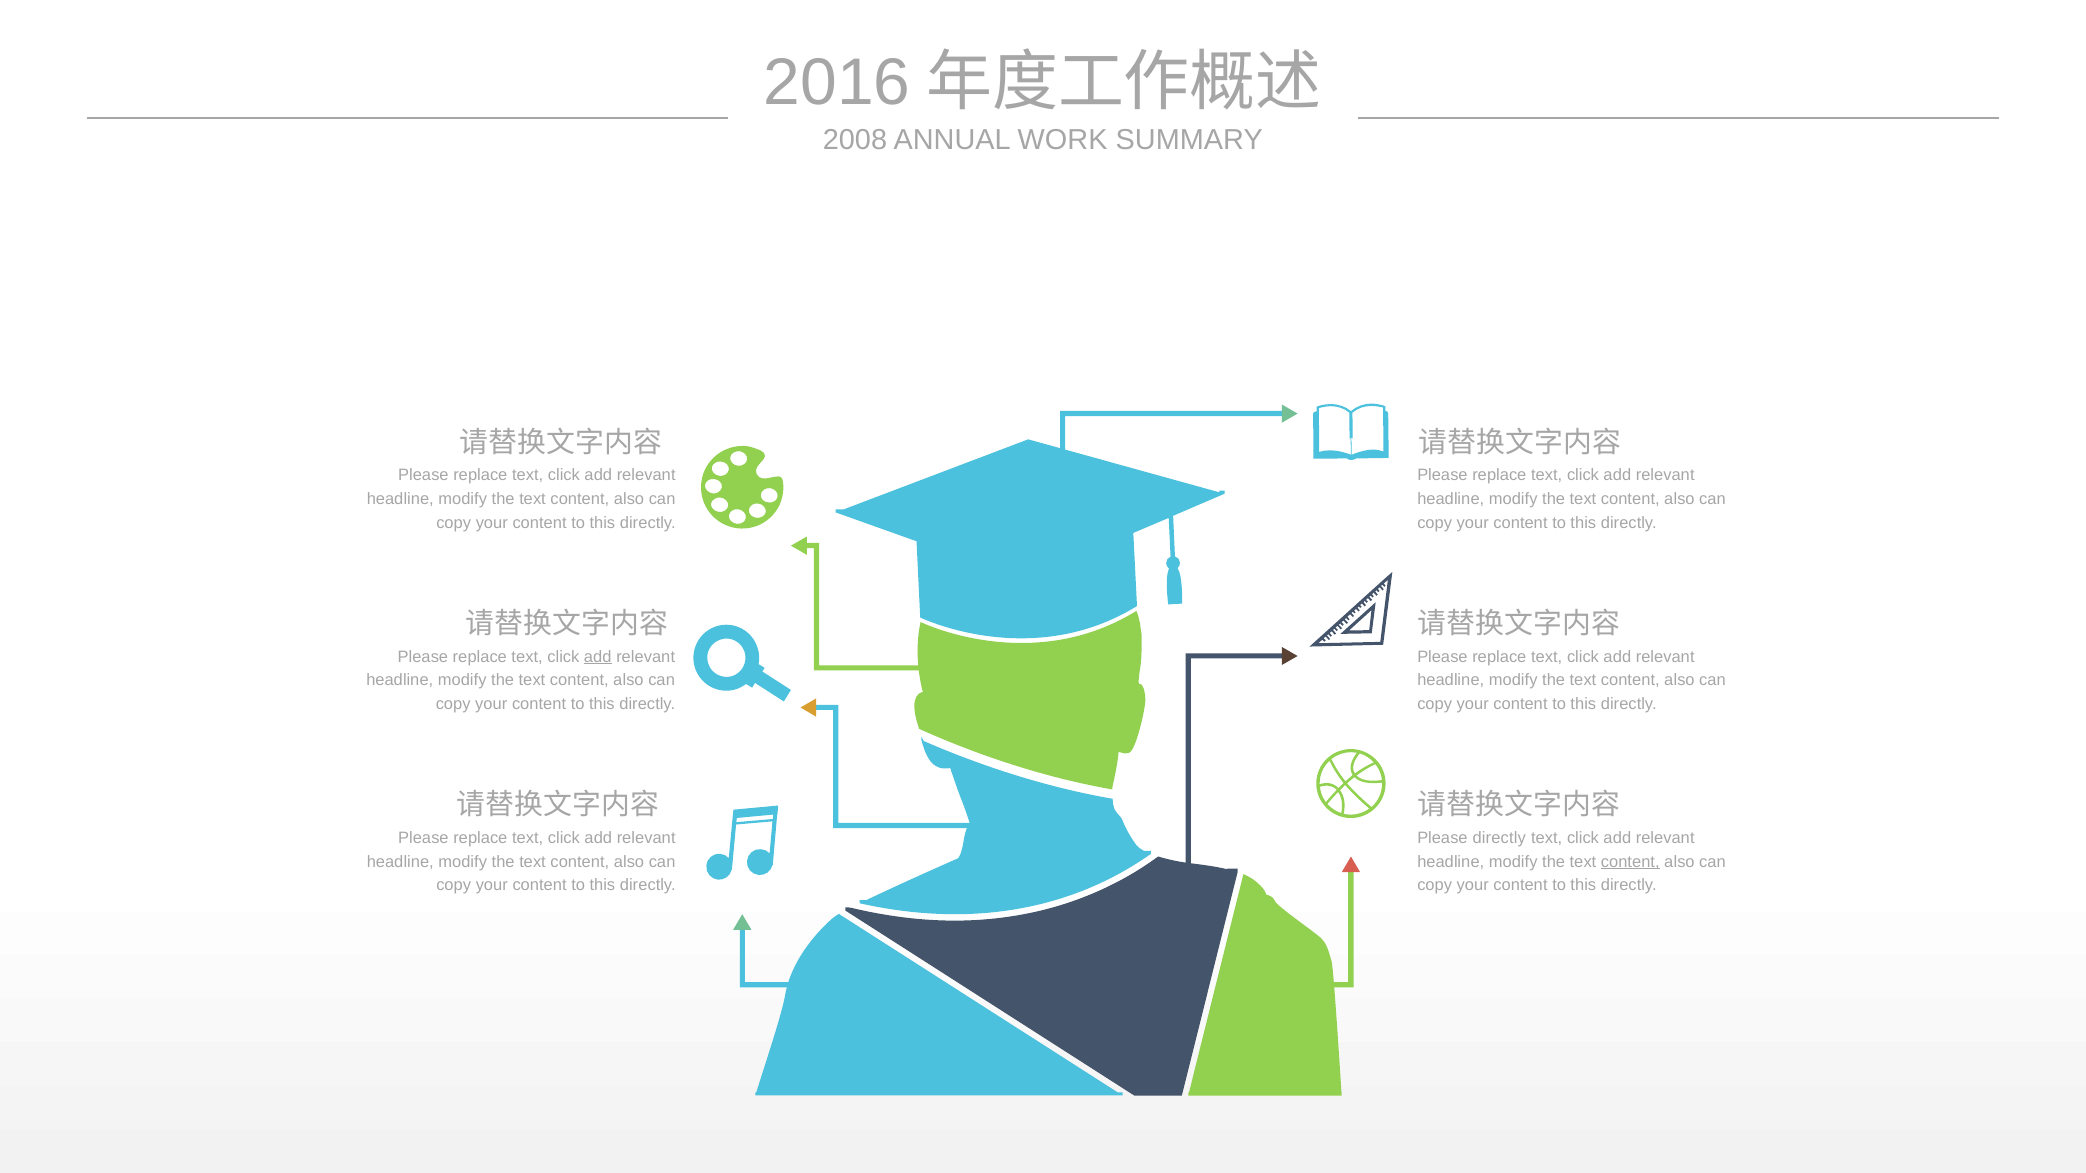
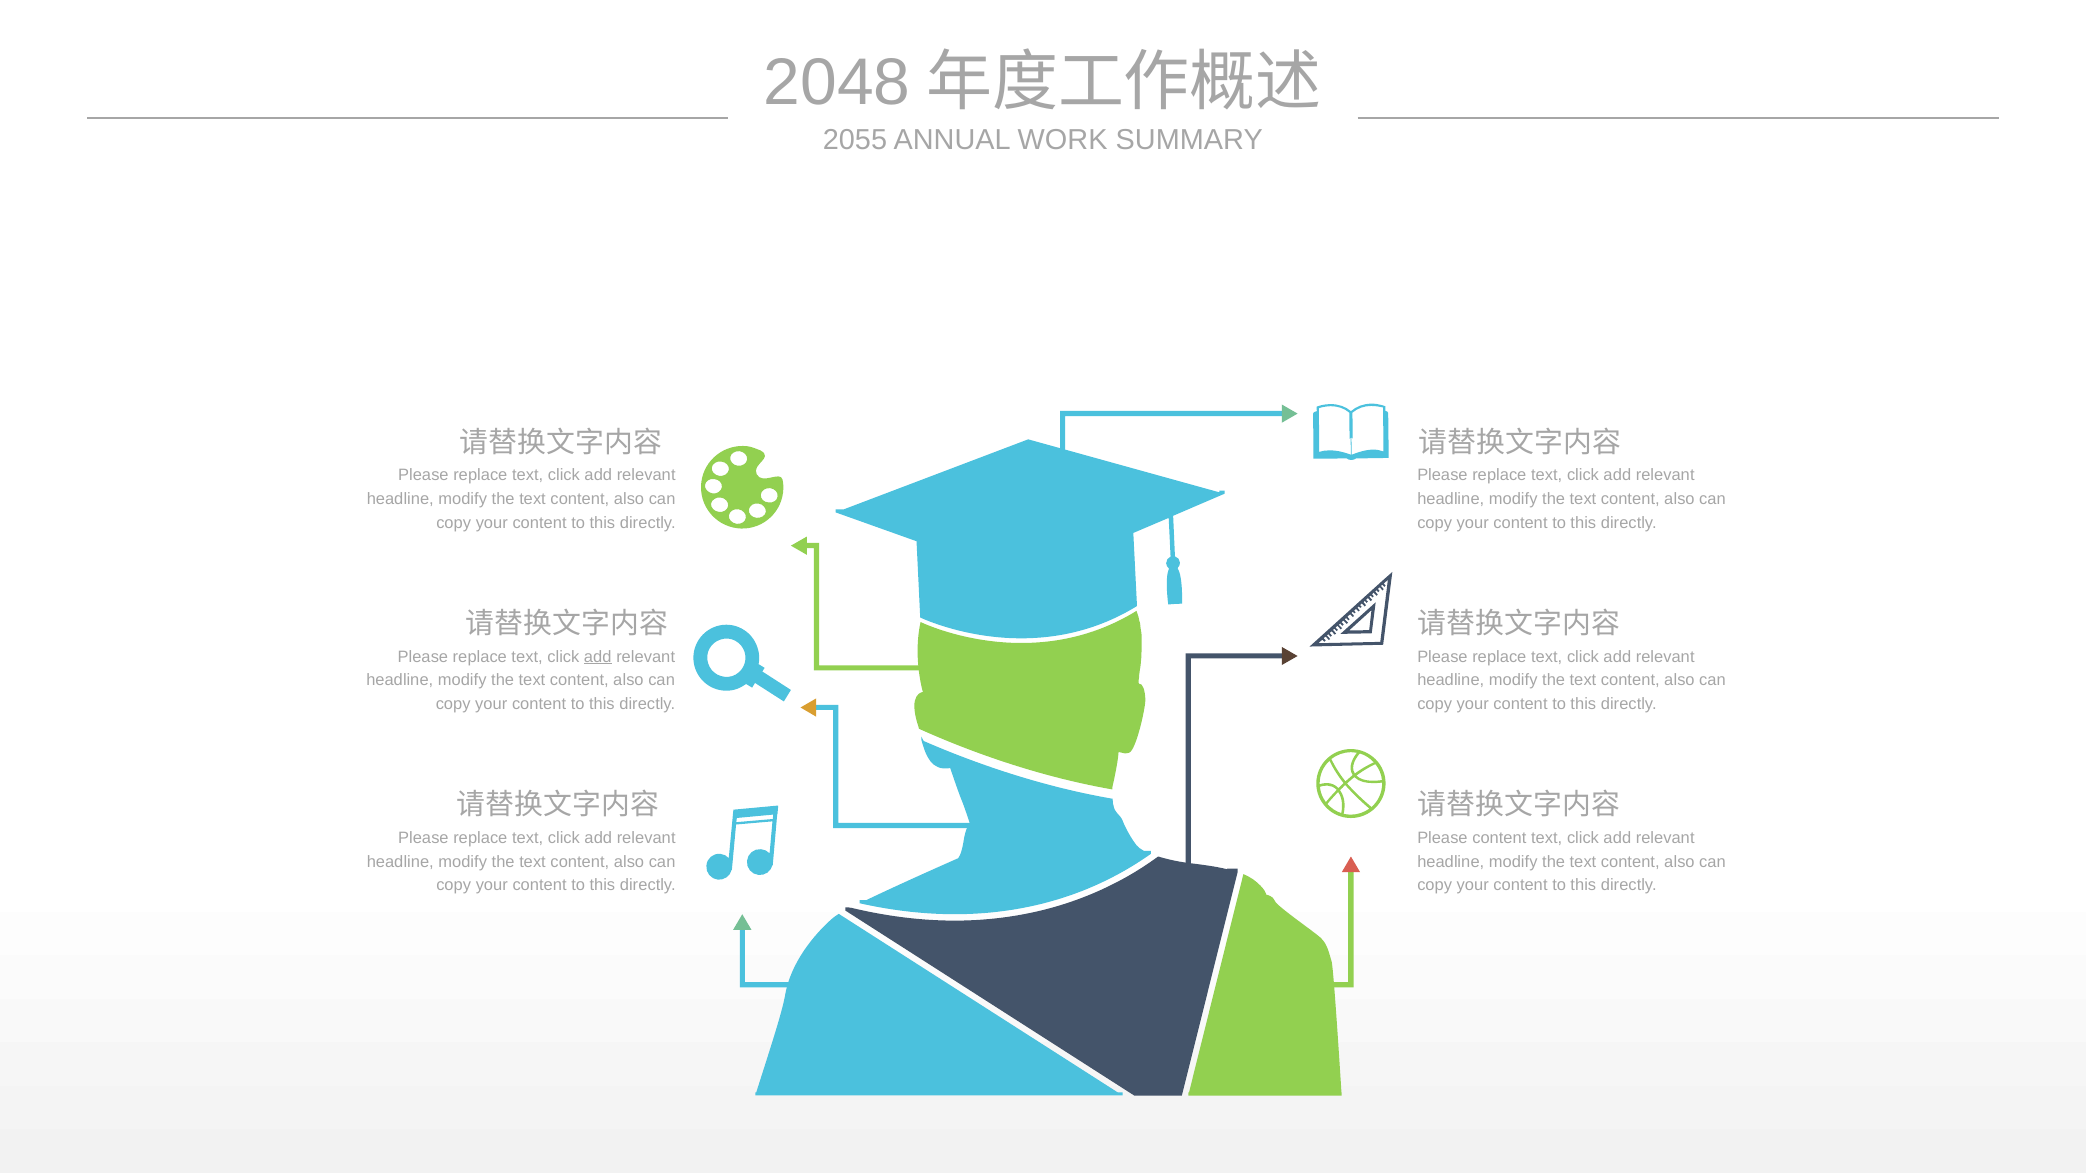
2016: 2016 -> 2048 (837, 82)
2008: 2008 -> 2055 (855, 140)
Please directly: directly -> content (1499, 838)
content underline: present -> none (1630, 862)
